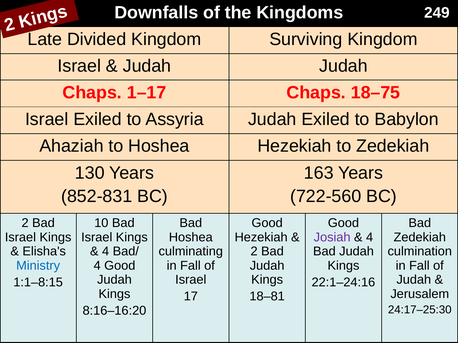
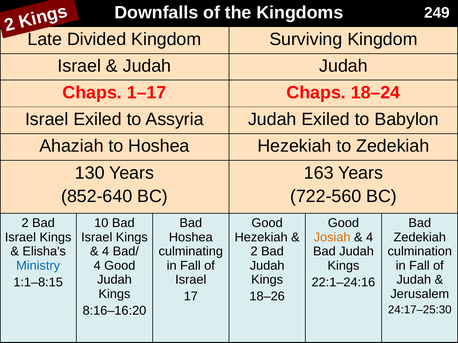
18–75: 18–75 -> 18–24 (376, 93)
852-831: 852-831 -> 852-640 (97, 197)
Josiah colour: purple -> orange (332, 237)
18–81: 18–81 -> 18–26 (267, 297)
